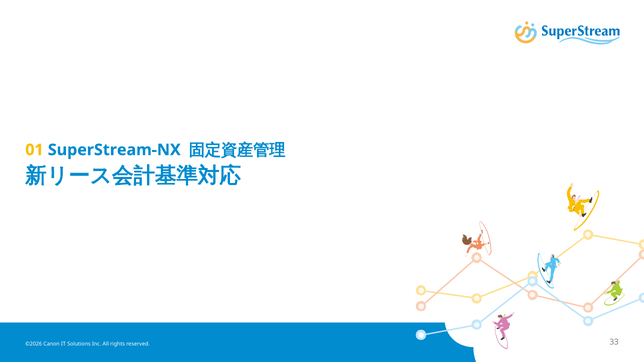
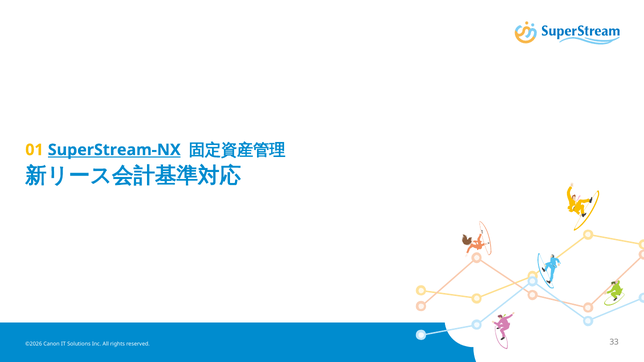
SuperStream-NX underline: none -> present (114, 150)
